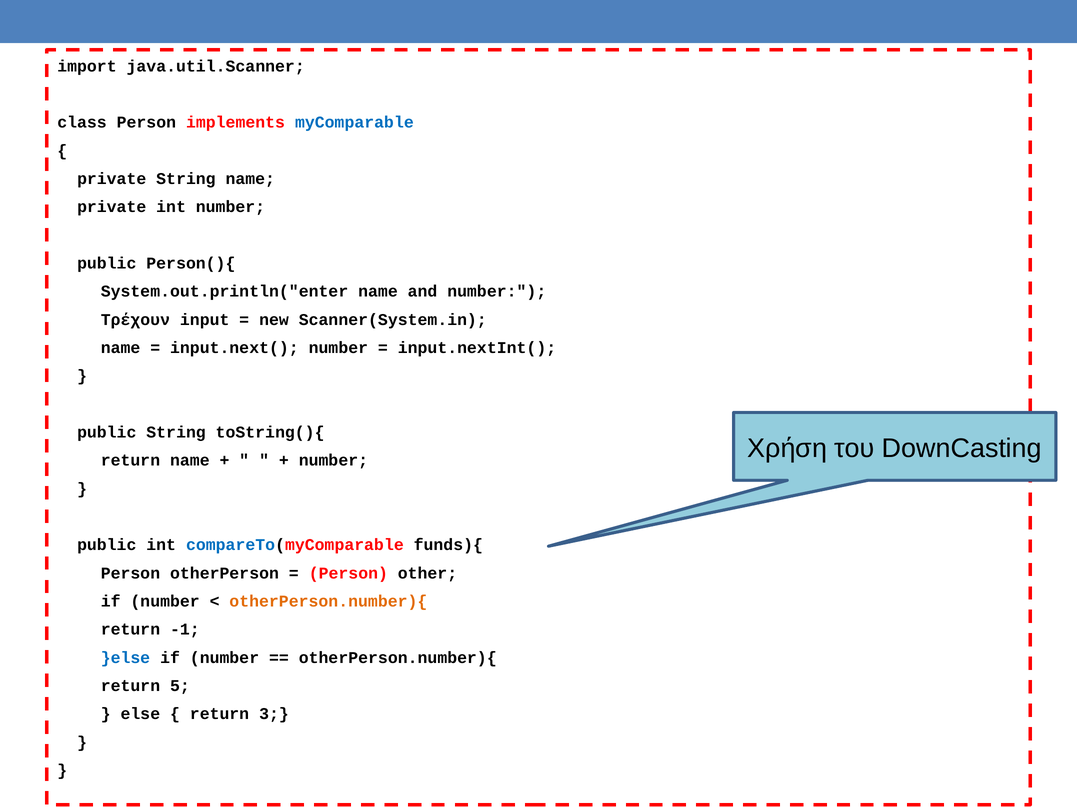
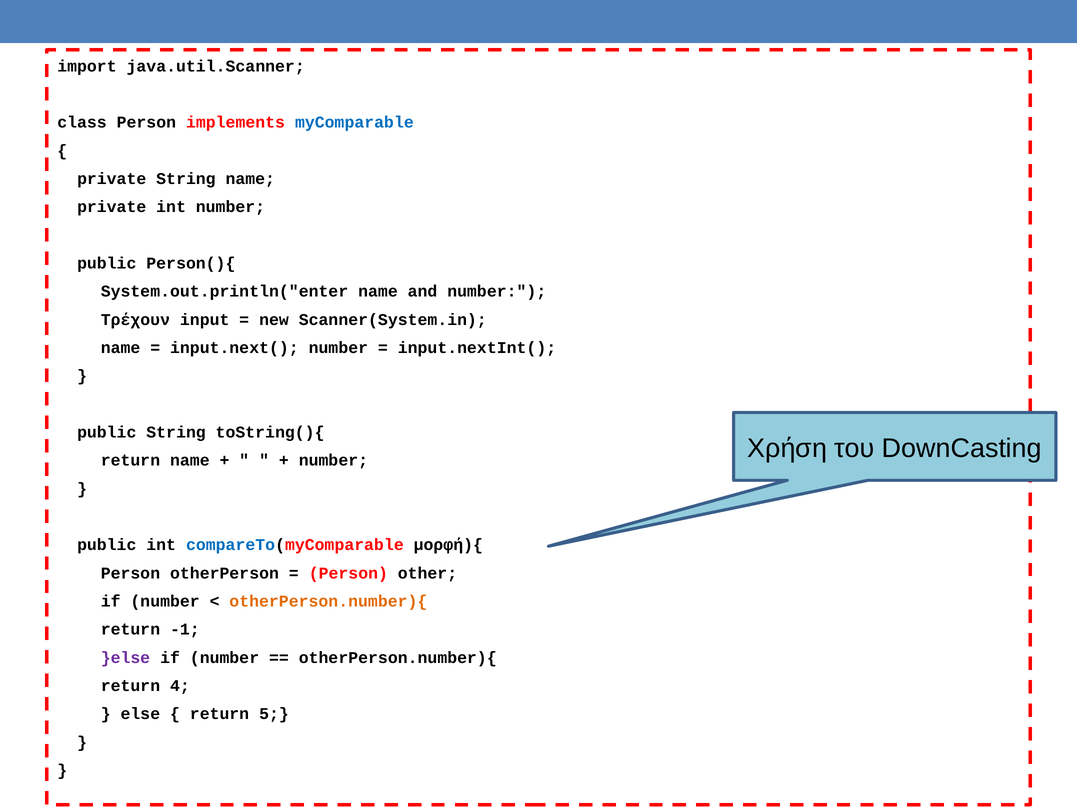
funds){: funds){ -> μορφή){ (448, 545)
}else colour: blue -> purple (125, 657)
5: 5 -> 4 (180, 686)
3: 3 -> 5 (274, 714)
